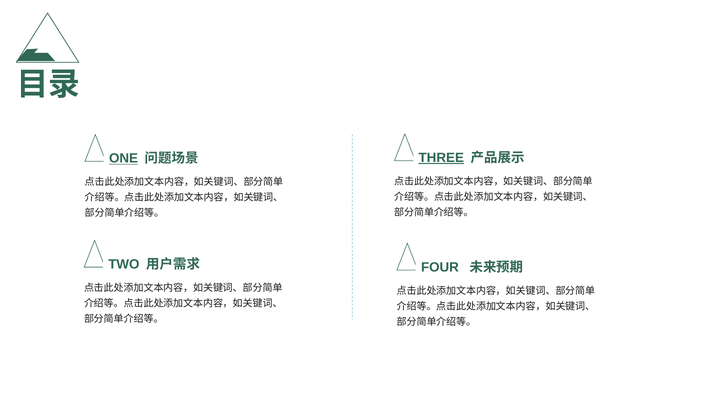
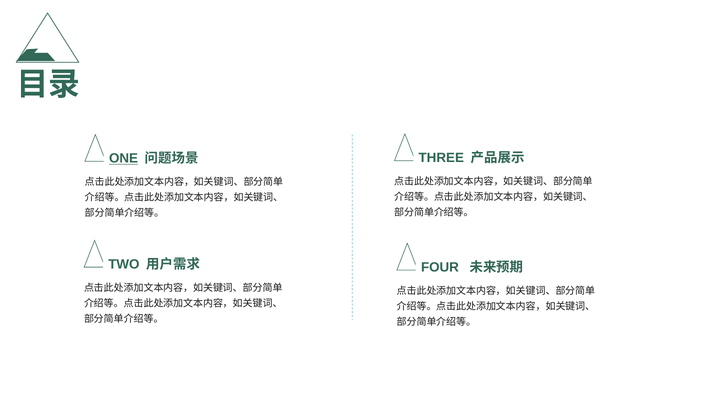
THREE underline: present -> none (441, 158)
